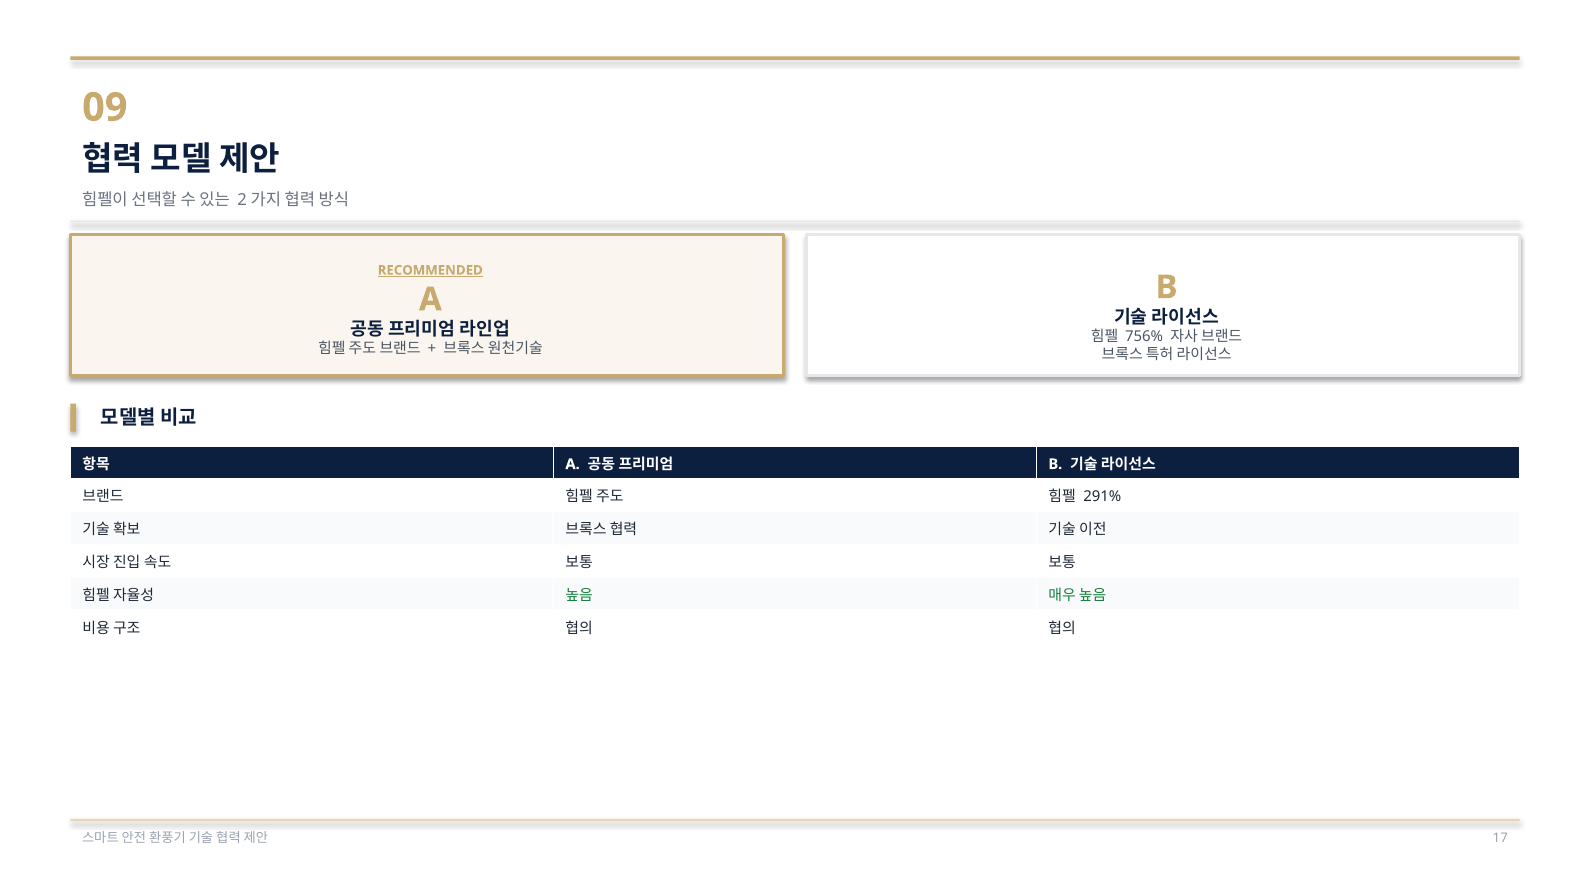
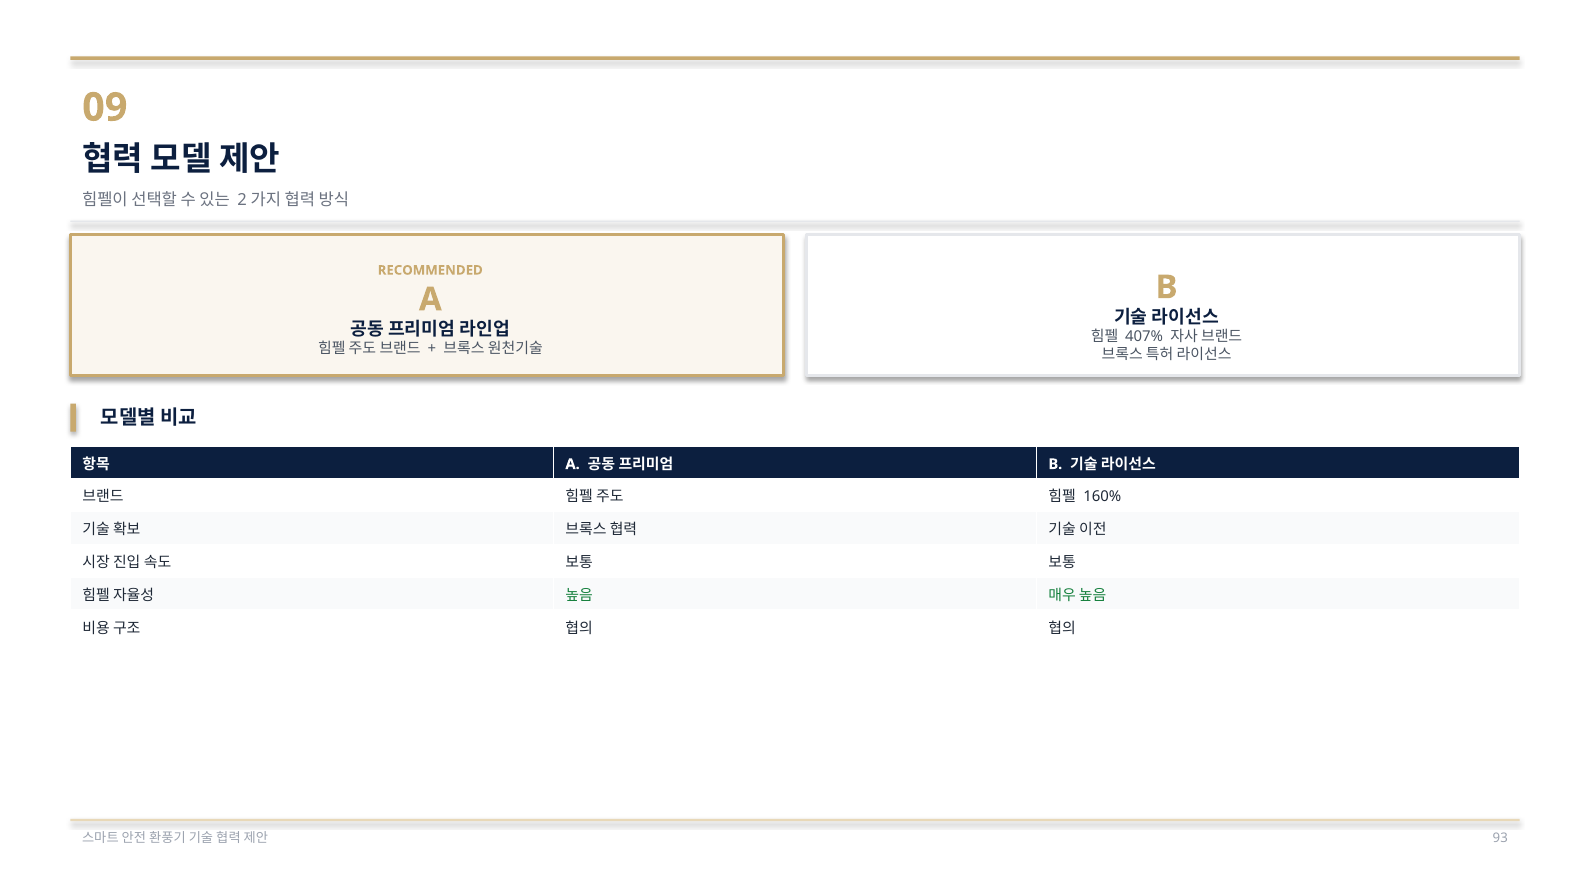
RECOMMENDED underline: present -> none (430, 270)
756%: 756% -> 407% (1144, 337)
291%: 291% -> 160% (1102, 497)
17: 17 -> 93 (1500, 839)
